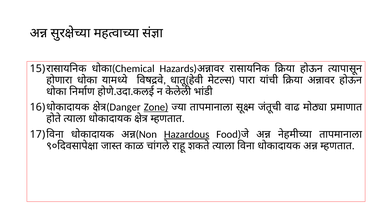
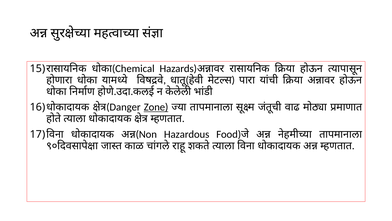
Hazardous underline: present -> none (187, 134)
